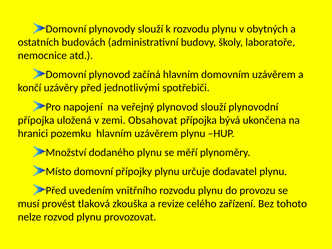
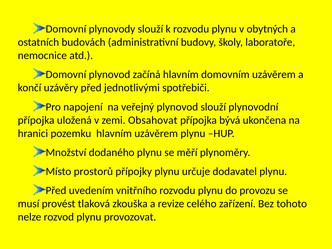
Místo domovní: domovní -> prostorů (93, 171)
